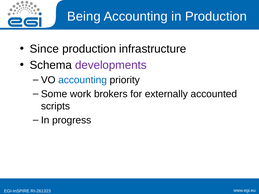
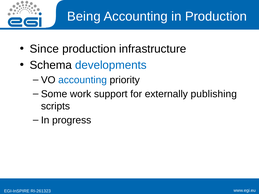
developments colour: purple -> blue (111, 65)
brokers: brokers -> support (111, 94)
accounted: accounted -> publishing (214, 94)
